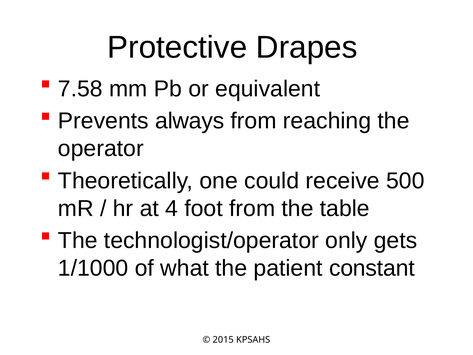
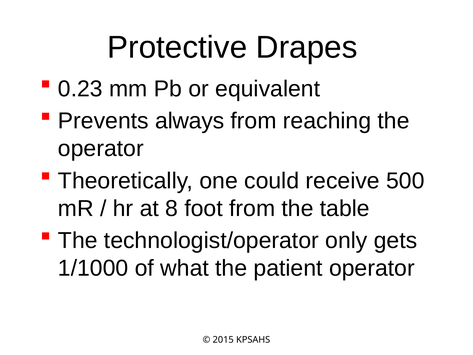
7.58: 7.58 -> 0.23 (80, 89)
4: 4 -> 8 (172, 208)
patient constant: constant -> operator (372, 268)
